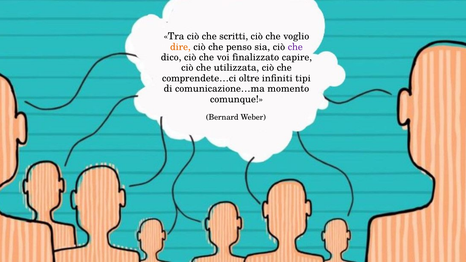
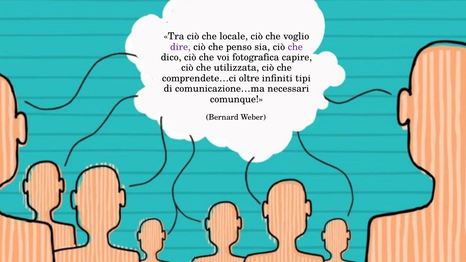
scritti: scritti -> locale (234, 36)
dire colour: orange -> purple (180, 47)
finalizzato: finalizzato -> fotografica (256, 57)
momento: momento -> necessari (288, 89)
